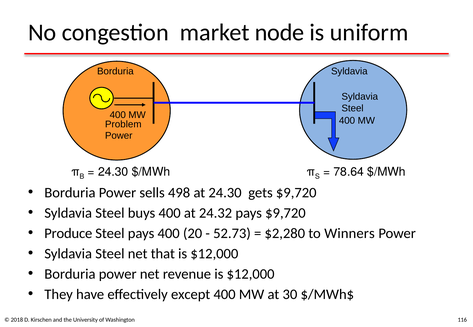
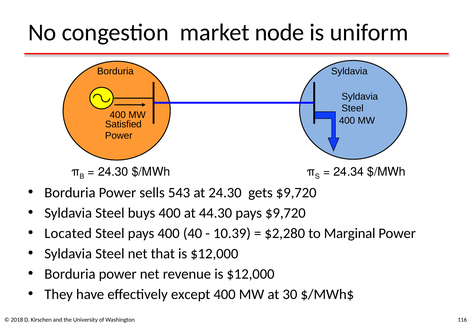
Problem: Problem -> Satisfied (123, 124)
78.64: 78.64 -> 24.34 (349, 172)
498: 498 -> 543 (179, 193)
24.32: 24.32 -> 44.30 (216, 213)
Produce: Produce -> Located (68, 234)
20: 20 -> 40 (193, 234)
52.73: 52.73 -> 10.39 (232, 234)
Winners: Winners -> Marginal (350, 234)
